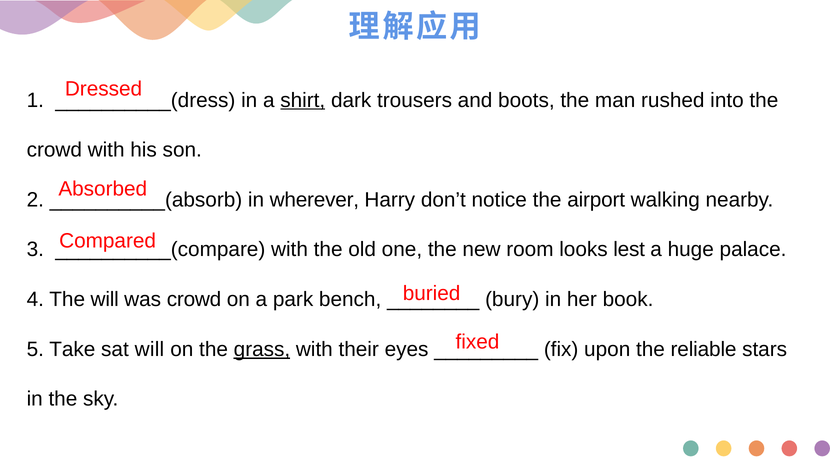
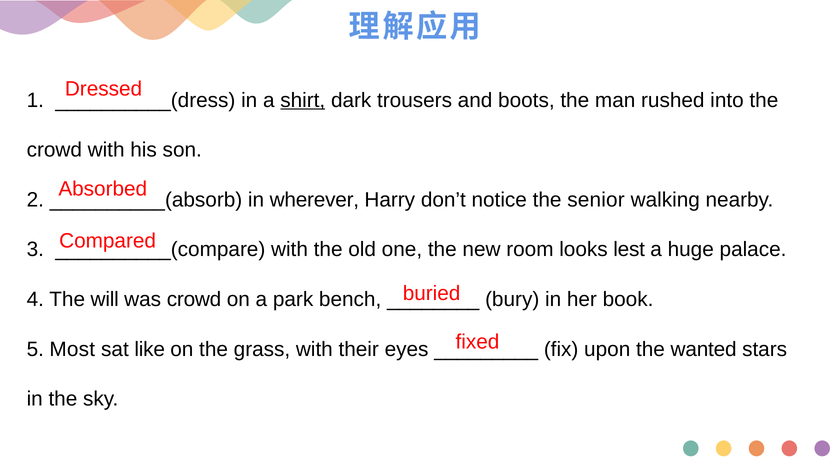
airport: airport -> senior (596, 200)
Take: Take -> Most (72, 349)
sat will: will -> like (150, 349)
grass underline: present -> none (262, 349)
reliable: reliable -> wanted (704, 349)
